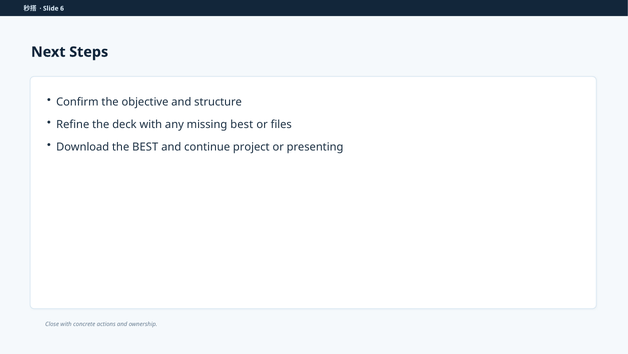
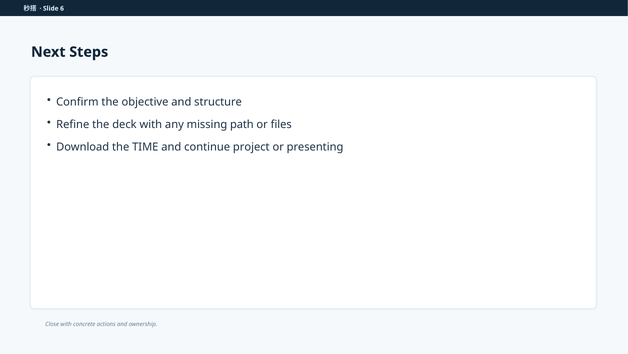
missing best: best -> path (242, 124)
the BEST: BEST -> TIME (145, 147)
